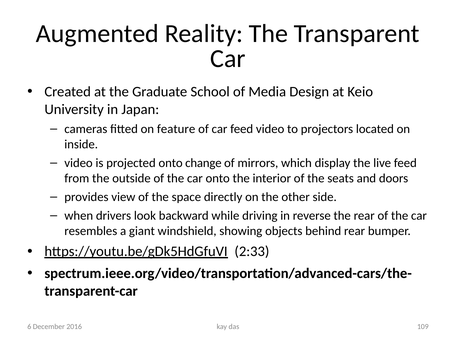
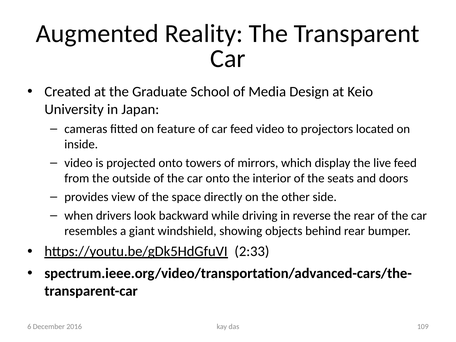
change: change -> towers (203, 163)
